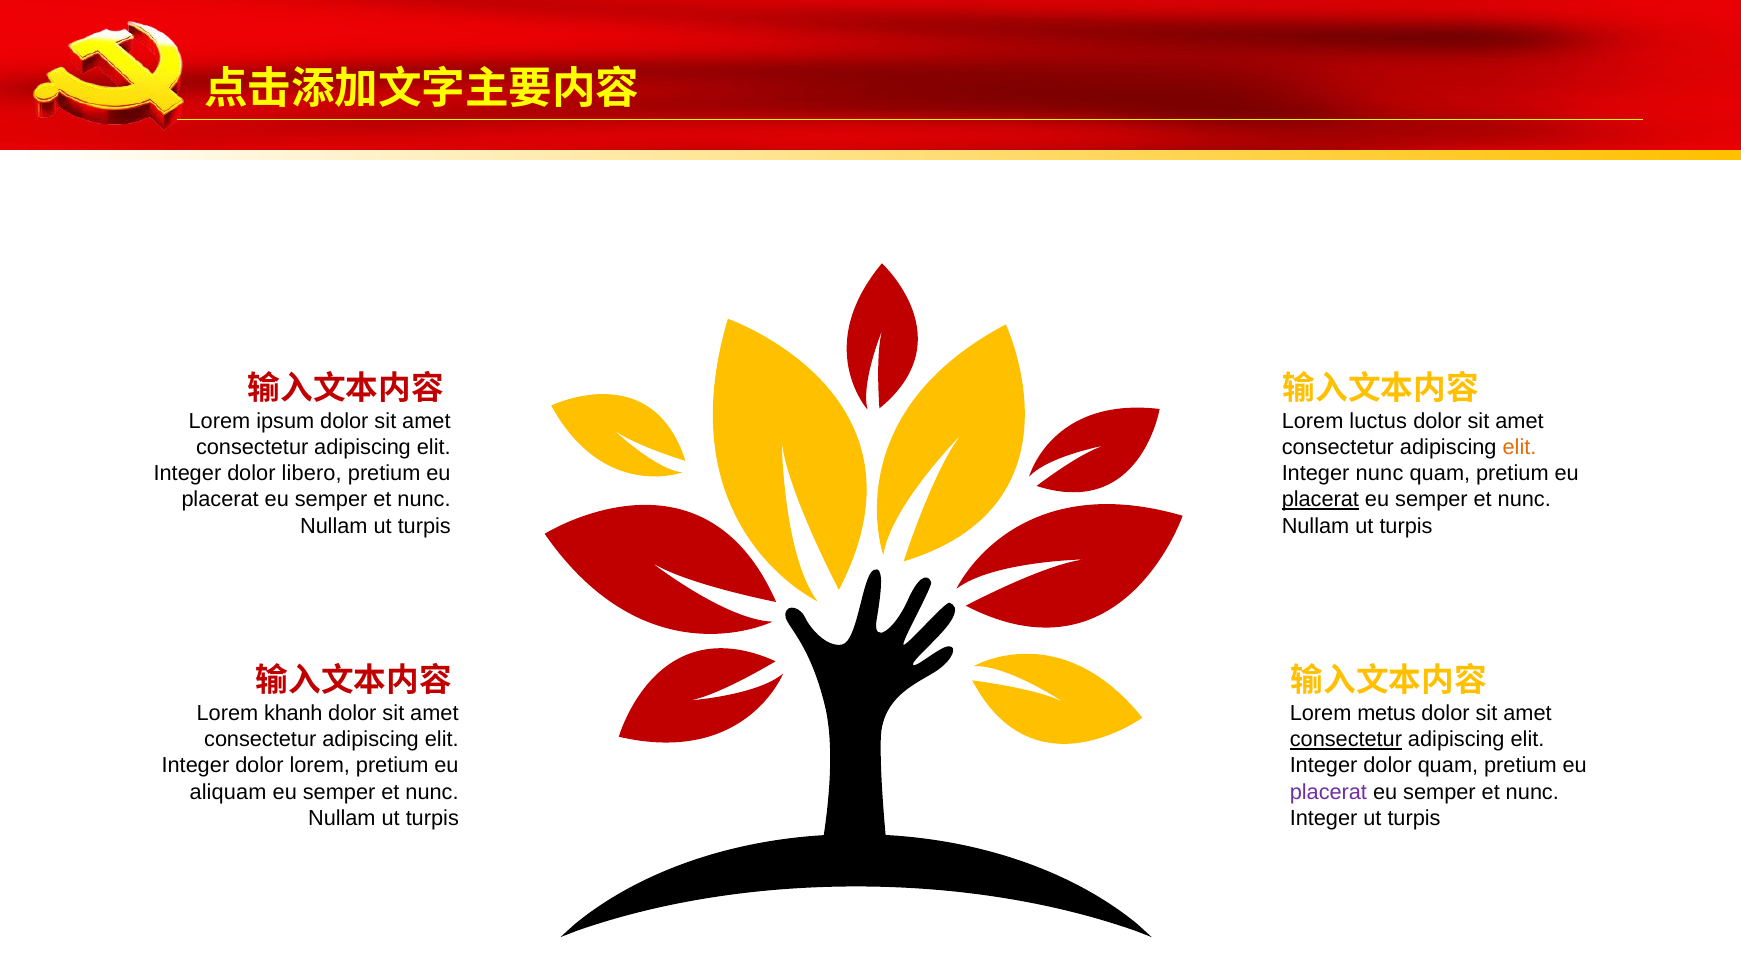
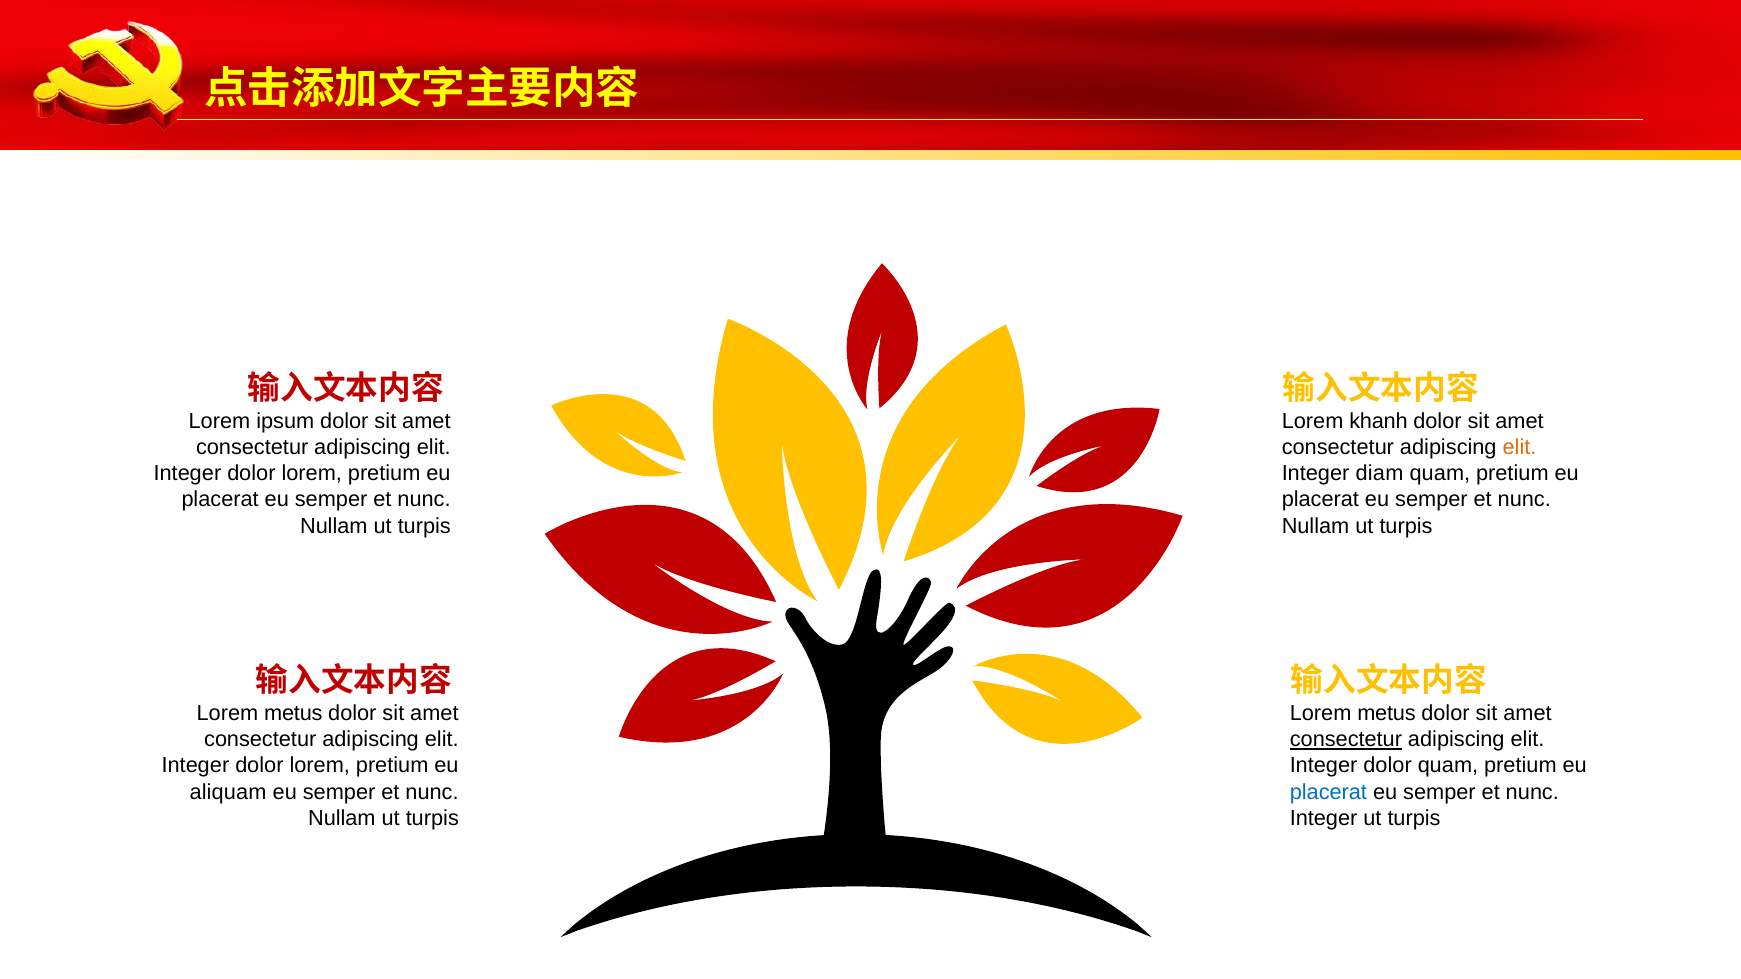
luctus: luctus -> khanh (1378, 422)
libero: libero -> lorem (312, 474)
Integer nunc: nunc -> diam (1379, 474)
placerat underline: present -> none (1320, 500)
khanh: khanh -> metus (293, 714)
placerat colour: purple -> blue (1328, 792)
